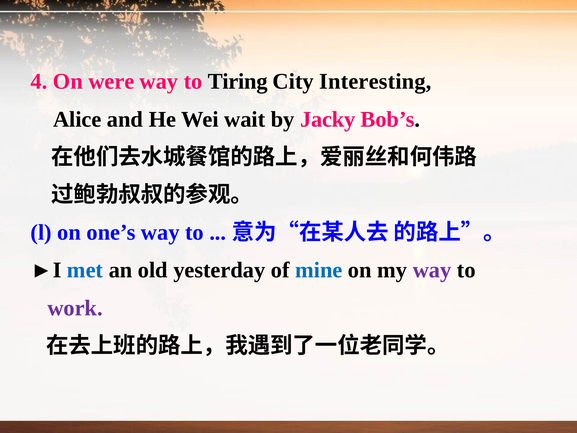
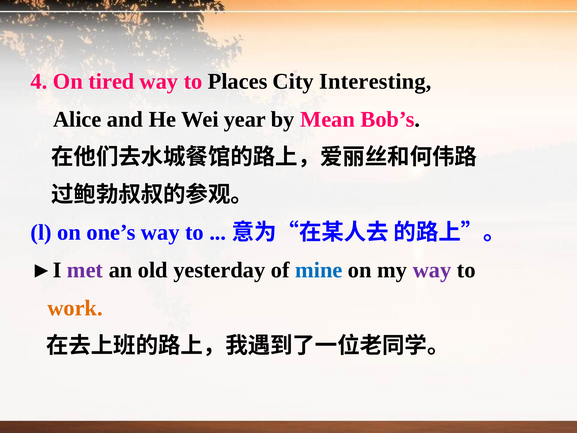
were: were -> tired (111, 82)
Tiring: Tiring -> Places (238, 82)
wait: wait -> year (245, 119)
Jacky: Jacky -> Mean (328, 119)
met colour: blue -> purple (85, 270)
work colour: purple -> orange (75, 308)
